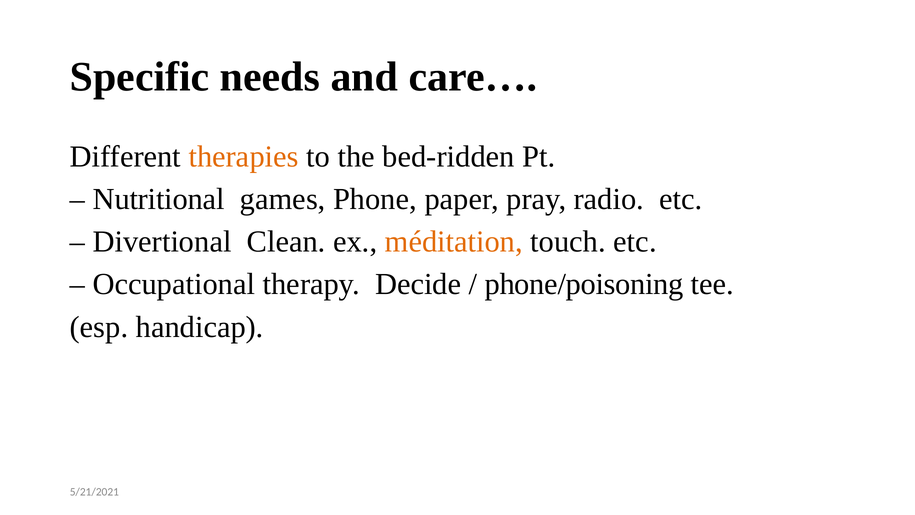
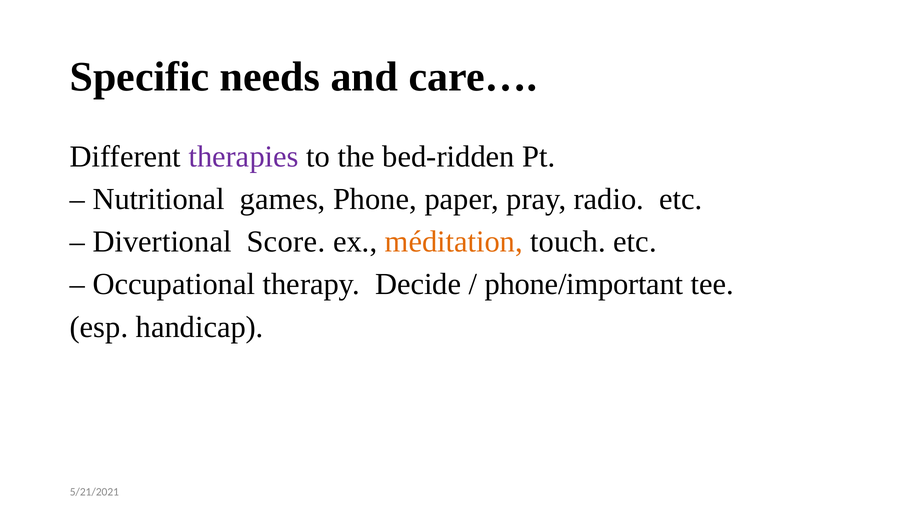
therapies colour: orange -> purple (244, 157)
Clean: Clean -> Score (286, 242)
phone/poisoning: phone/poisoning -> phone/important (584, 284)
